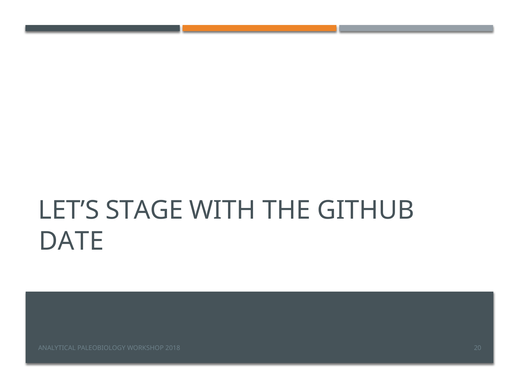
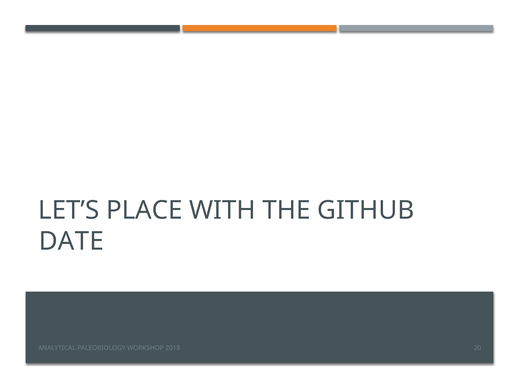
STAGE: STAGE -> PLACE (144, 210)
